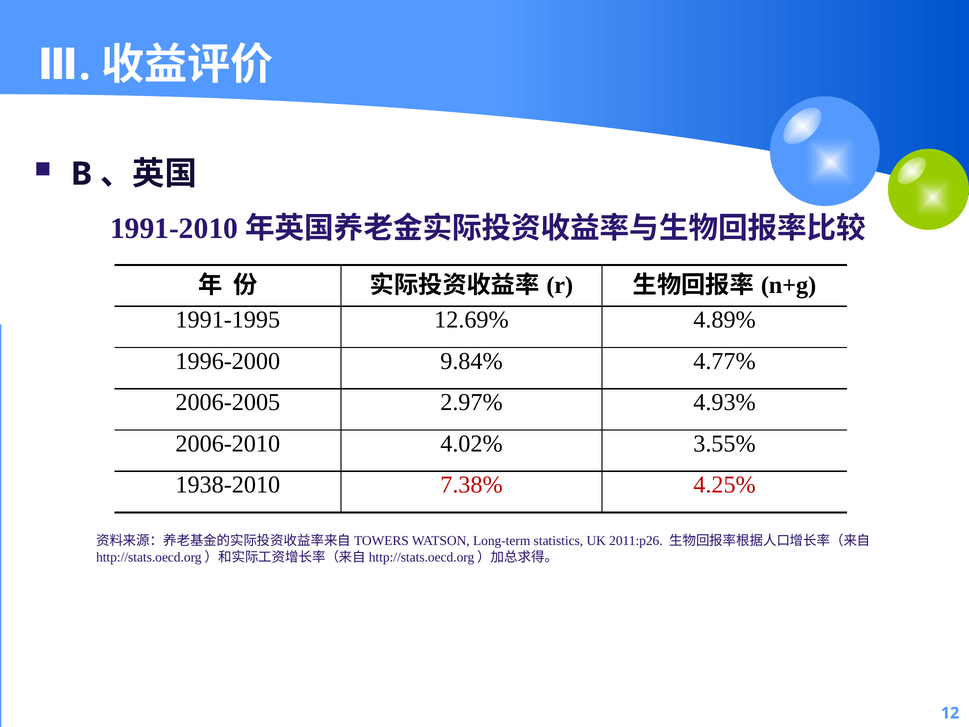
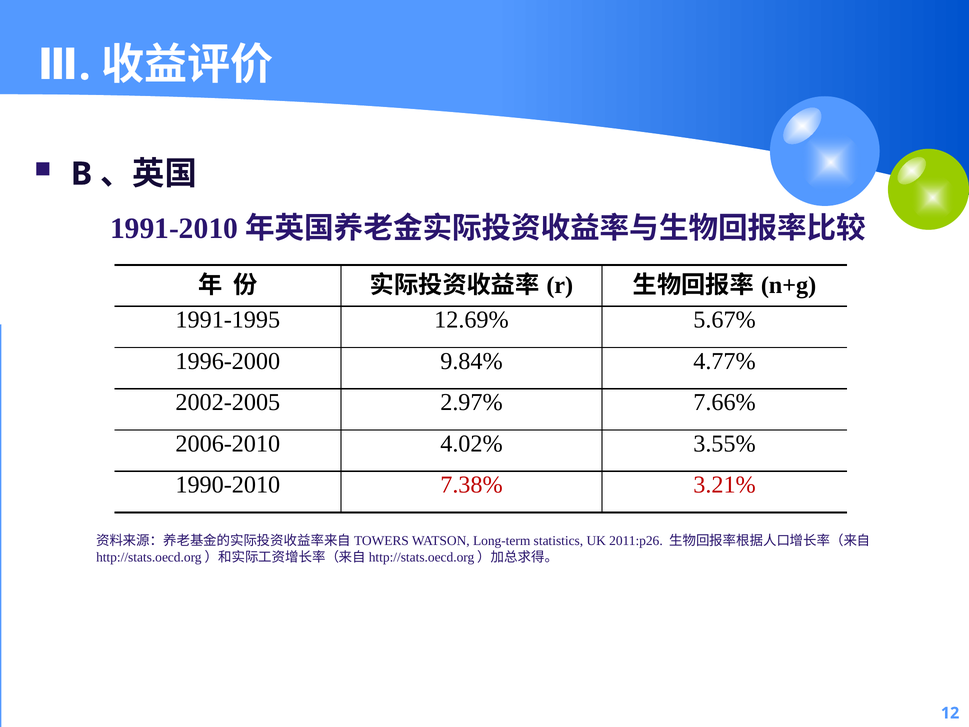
4.89%: 4.89% -> 5.67% (725, 320)
2006-2005: 2006-2005 -> 2002-2005 (228, 402)
4.93%: 4.93% -> 7.66% (725, 402)
1938-2010: 1938-2010 -> 1990-2010 (228, 485)
4.25%: 4.25% -> 3.21% (725, 485)
